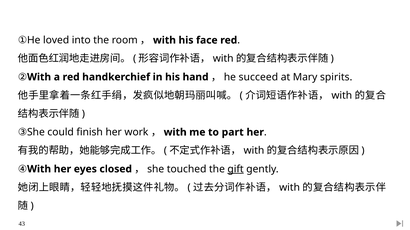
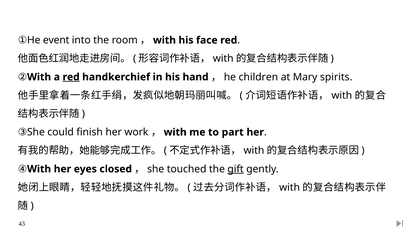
loved: loved -> event (56, 40)
red underline: none -> present (71, 77)
succeed: succeed -> children (258, 77)
